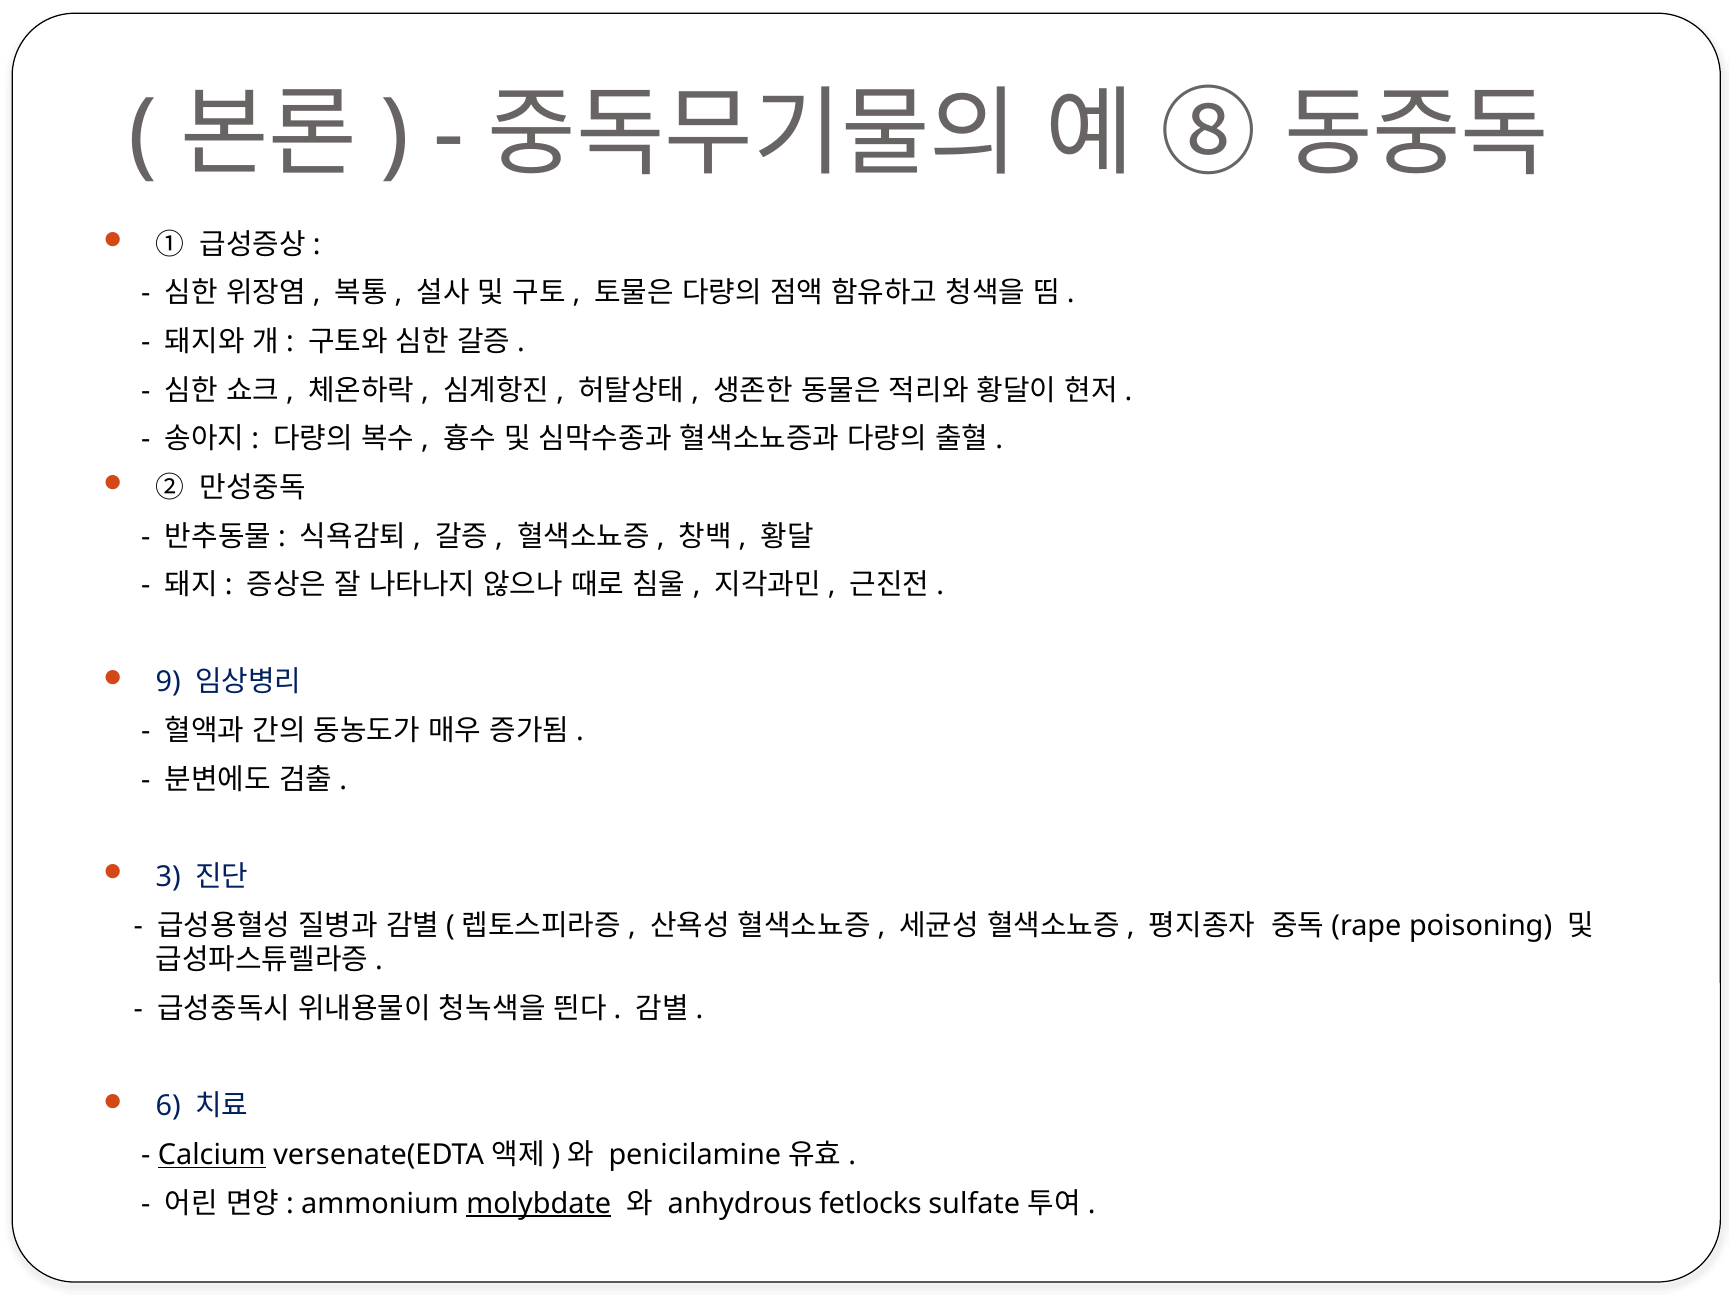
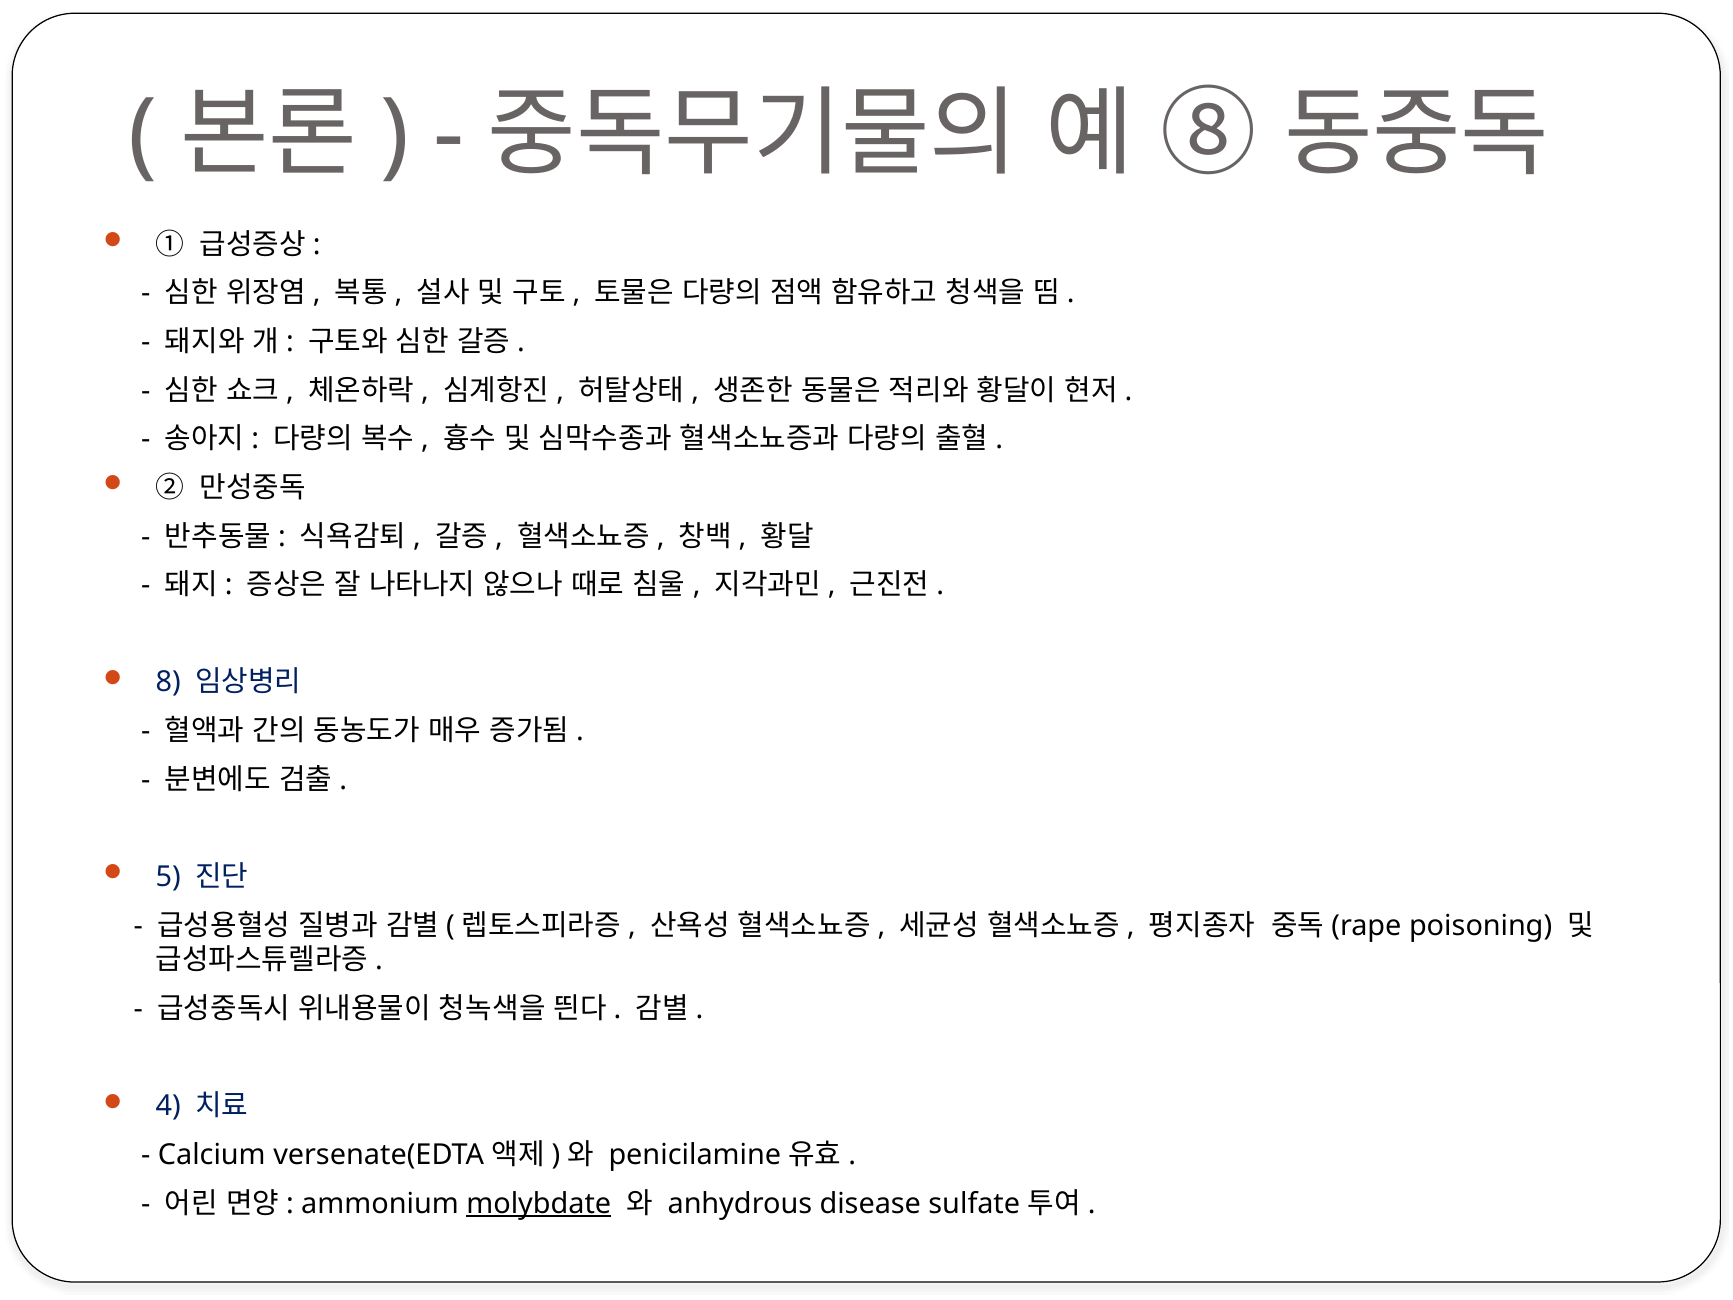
9: 9 -> 8 (168, 682)
3: 3 -> 5 (168, 877)
6: 6 -> 4 (168, 1106)
Calcium underline: present -> none (212, 1155)
fetlocks: fetlocks -> disease (870, 1203)
